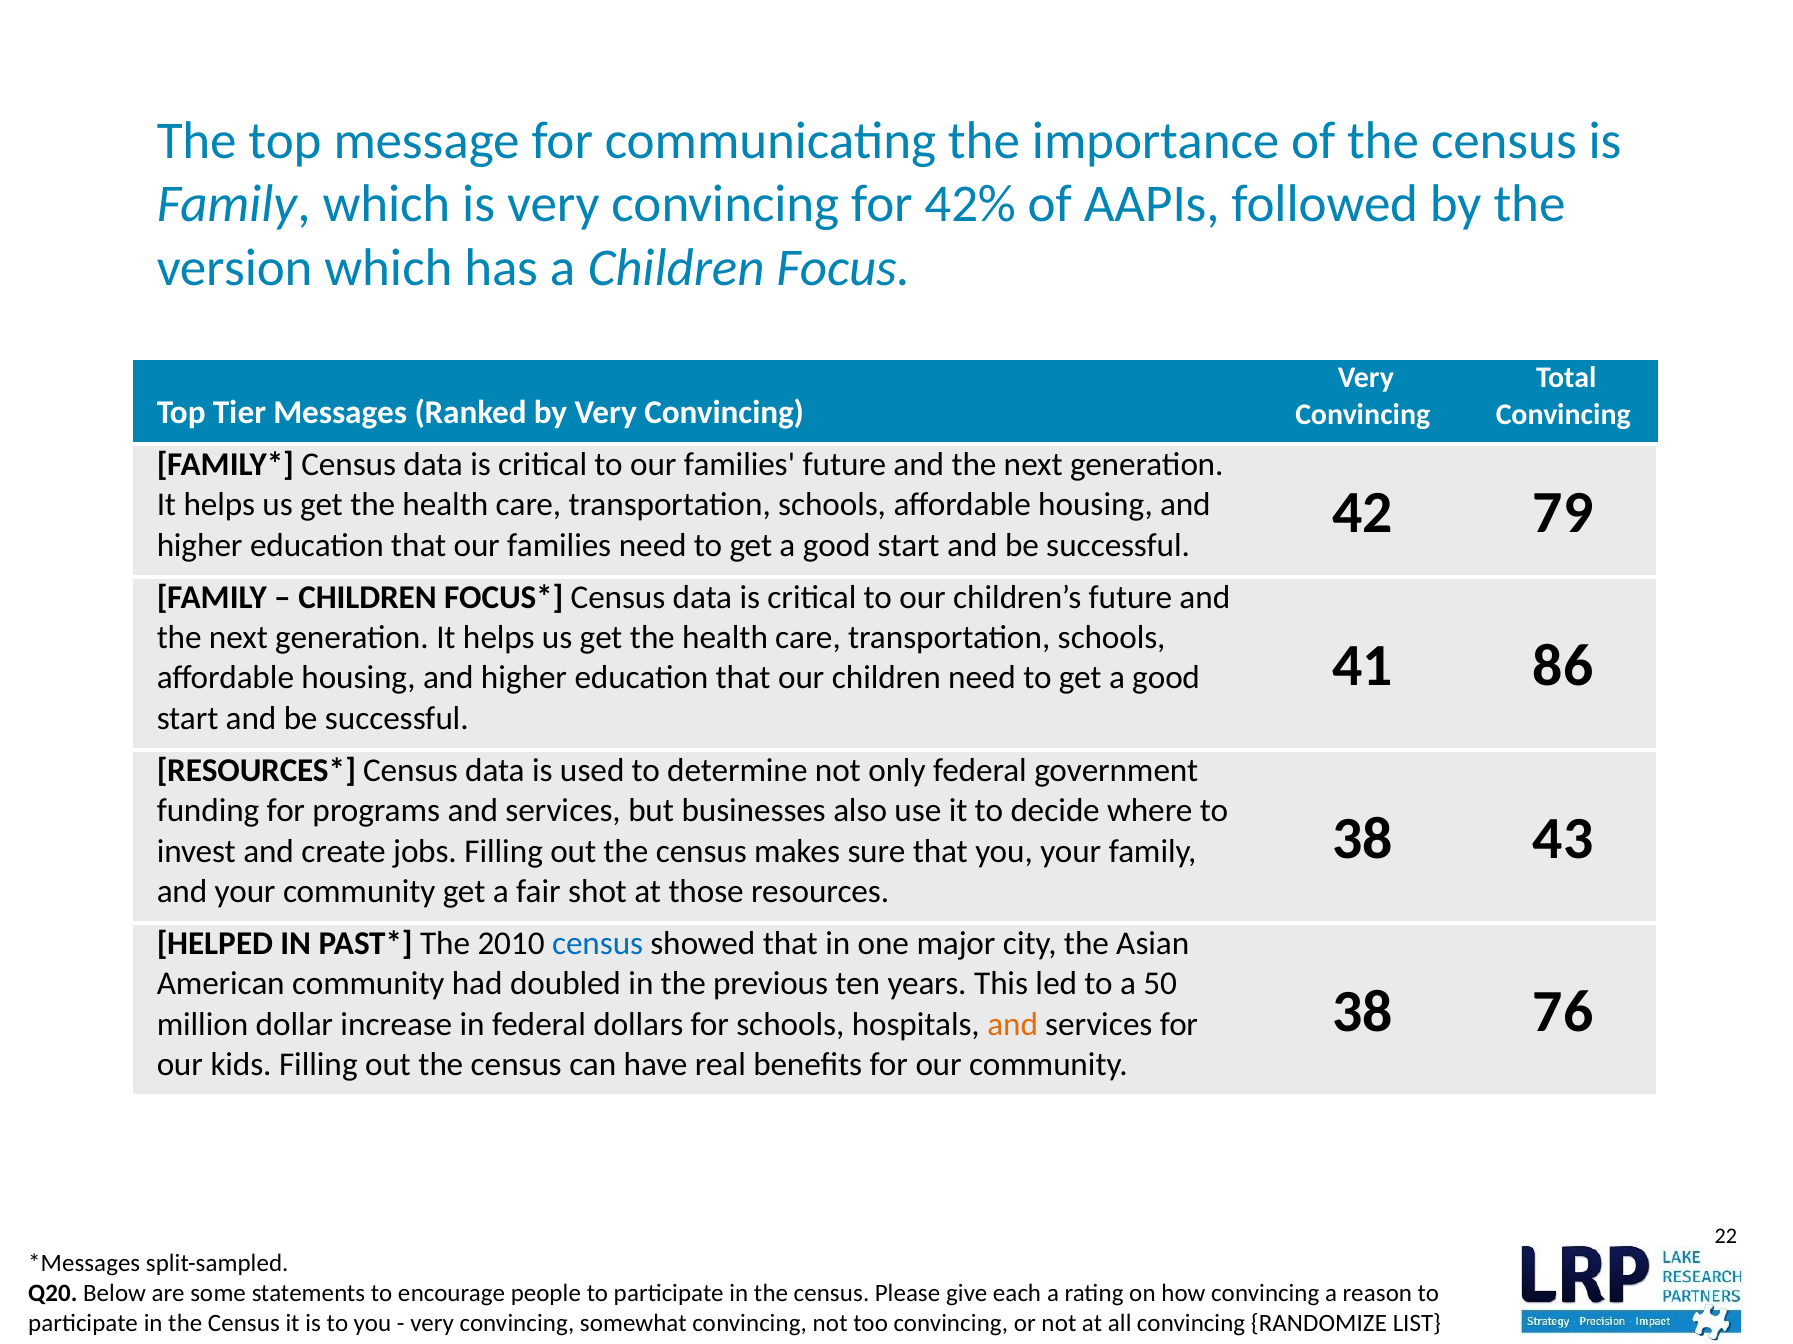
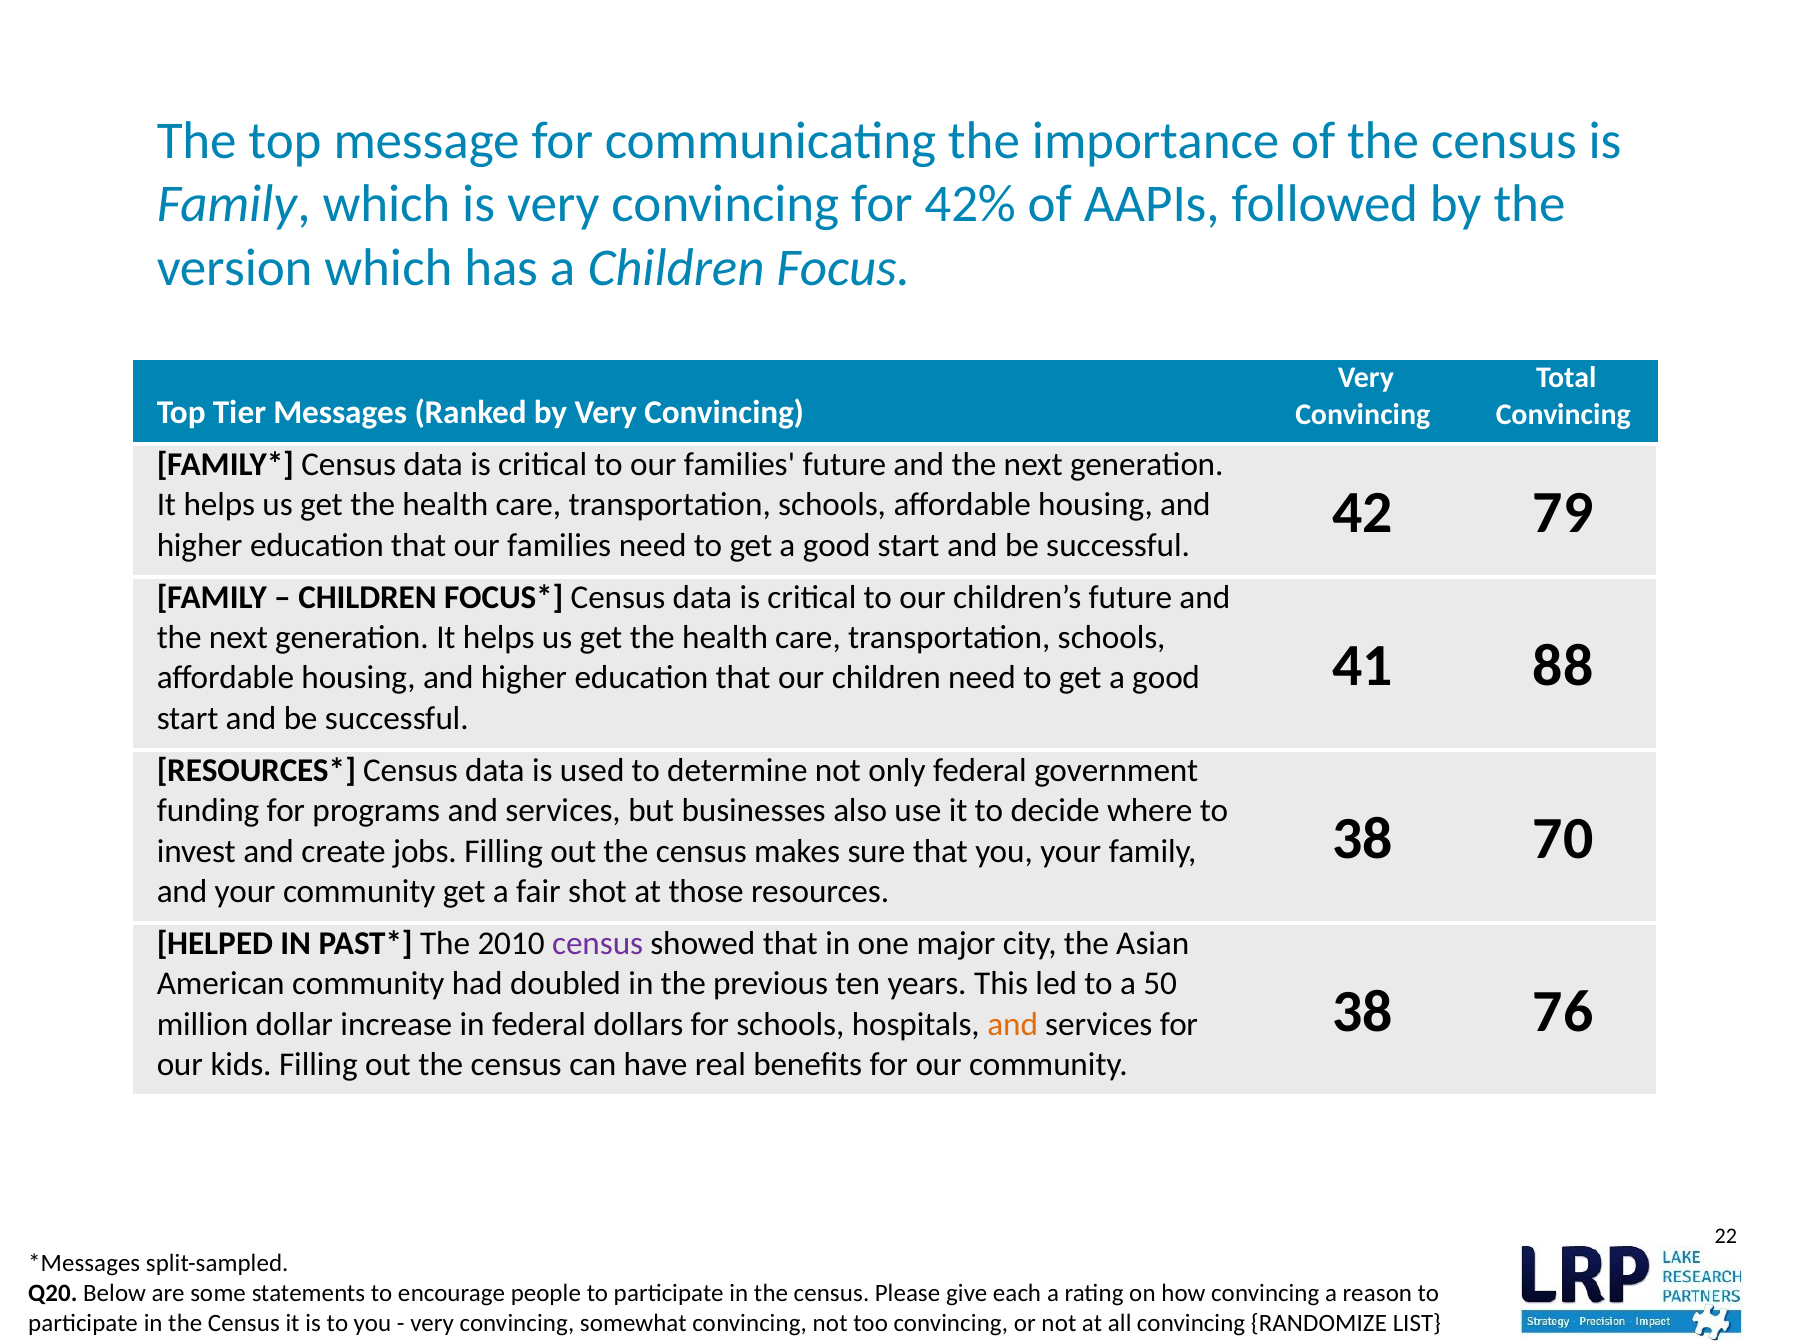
86: 86 -> 88 (1563, 666)
43: 43 -> 70 (1563, 839)
census colour: blue -> purple (598, 944)
